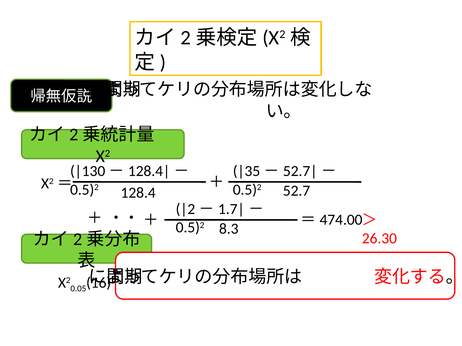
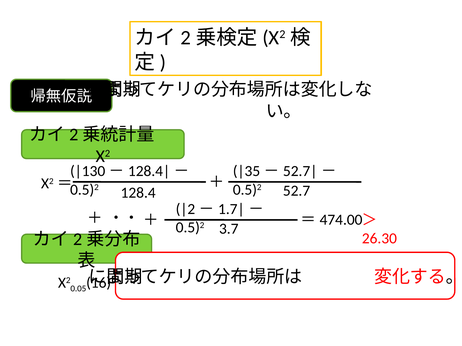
8.3: 8.3 -> 3.7 (229, 229)
